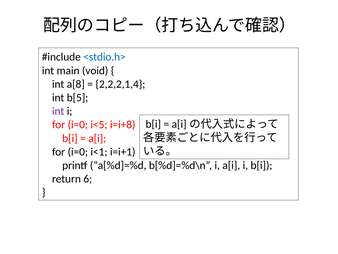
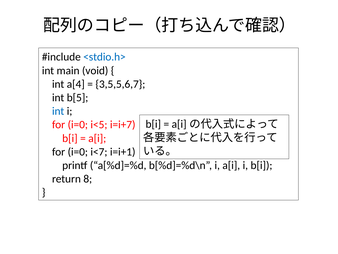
a[8: a[8 -> a[4 (76, 84)
2,2,2,1,4: 2,2,2,1,4 -> 3,5,5,6,7 (120, 84)
int colour: purple -> blue (58, 111)
i=i+8: i=i+8 -> i=i+7 (123, 124)
i<1: i<1 -> i<7 (99, 152)
6: 6 -> 8 (88, 179)
